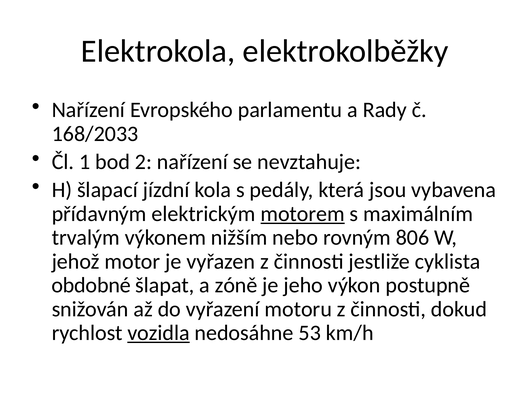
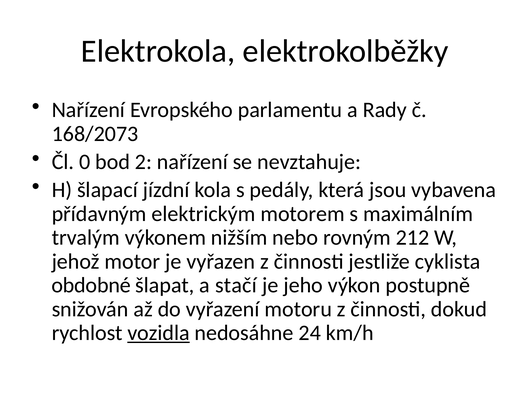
168/2033: 168/2033 -> 168/2073 (95, 134)
1: 1 -> 0 (85, 162)
motorem underline: present -> none (303, 214)
806: 806 -> 212 (412, 238)
zóně: zóně -> stačí (236, 286)
53: 53 -> 24 (310, 333)
